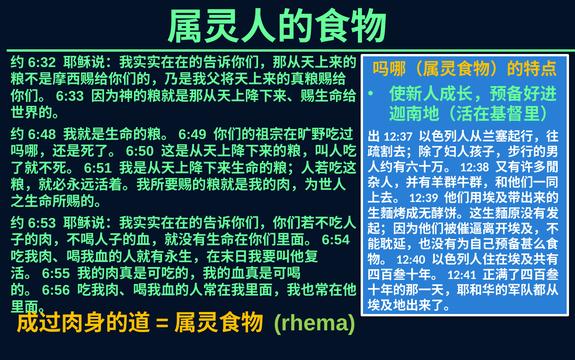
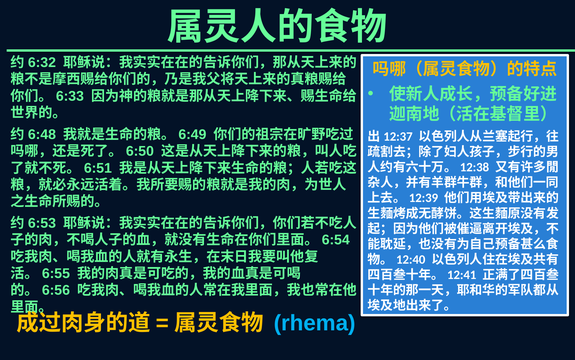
rhema colour: light green -> light blue (315, 323)
